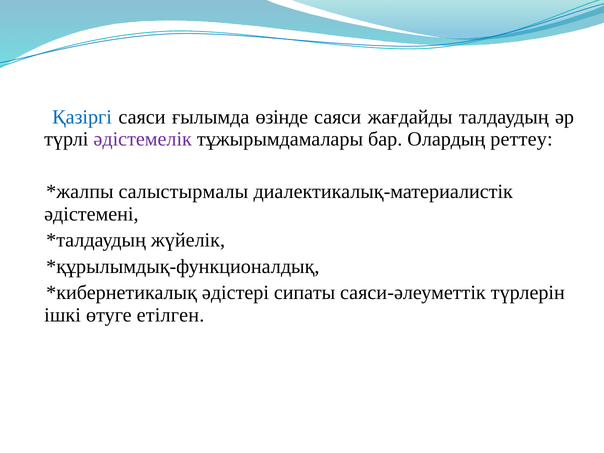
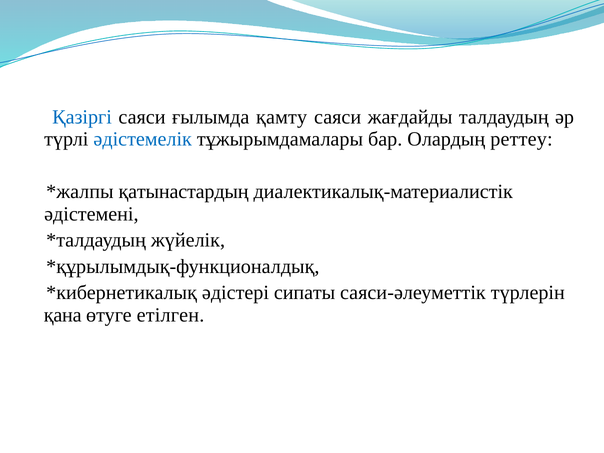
өзінде: өзінде -> қамту (282, 117)
әдістемелік colour: purple -> blue (143, 139)
салыстырмалы: салыстырмалы -> қатынастардың (184, 192)
ішкі: ішкі -> қана (63, 315)
